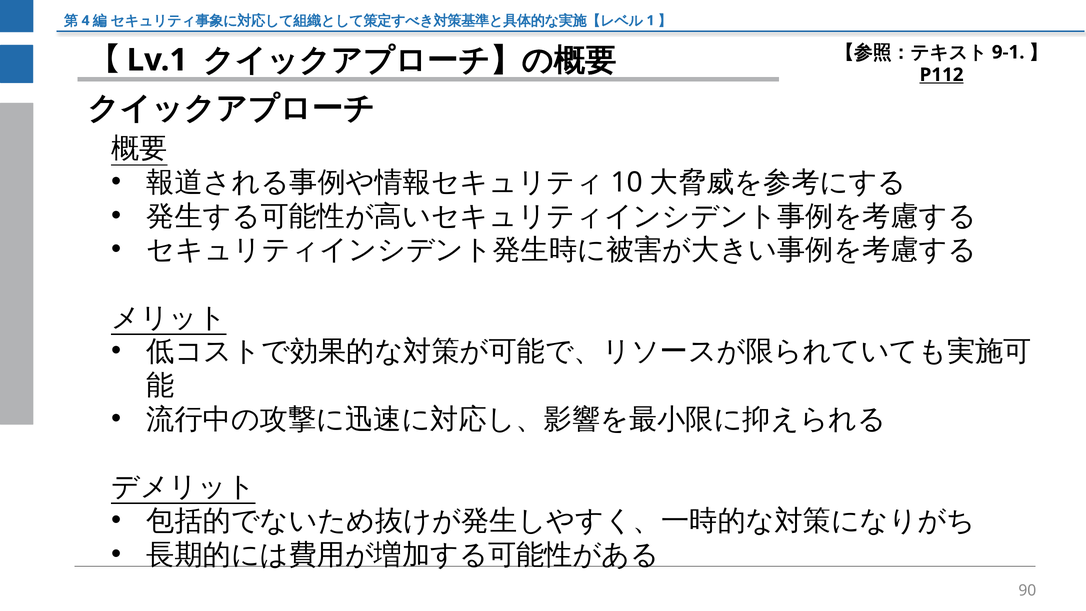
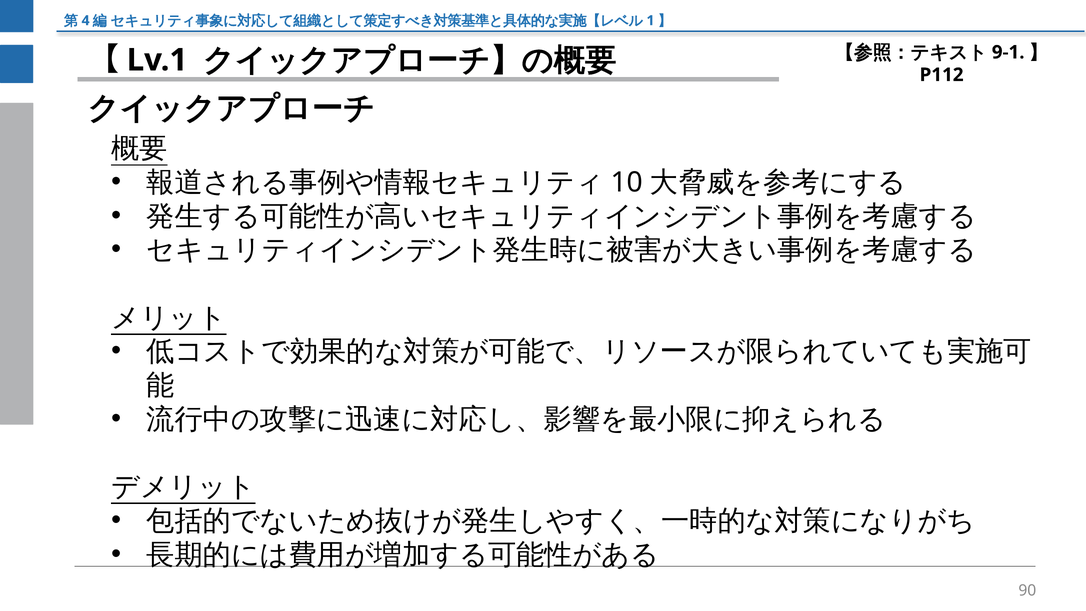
P112 underline: present -> none (942, 75)
